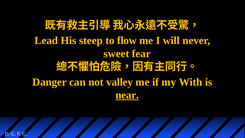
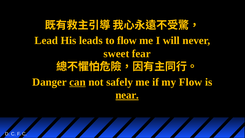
steep: steep -> leads (91, 41)
can underline: none -> present (78, 82)
valley: valley -> safely (120, 82)
my With: With -> Flow (191, 82)
